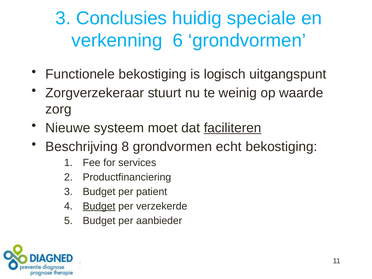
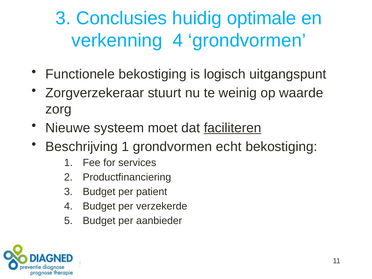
speciale: speciale -> optimale (262, 18)
verkenning 6: 6 -> 4 (178, 40)
Beschrijving 8: 8 -> 1 (125, 147)
Budget underline: present -> none (99, 206)
